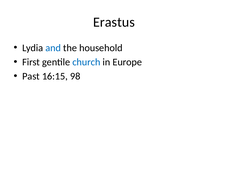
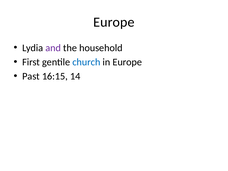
Erastus: Erastus -> Europe (114, 22)
and colour: blue -> purple (53, 48)
98: 98 -> 14 (75, 76)
